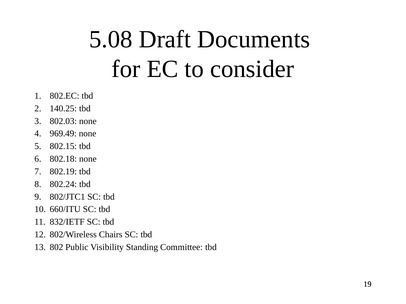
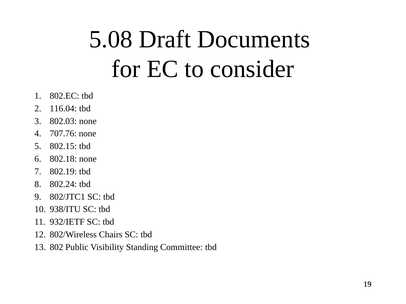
140.25: 140.25 -> 116.04 (63, 109)
969.49: 969.49 -> 707.76 (63, 134)
660/ITU: 660/ITU -> 938/ITU (65, 210)
832/IETF: 832/IETF -> 932/IETF (67, 222)
